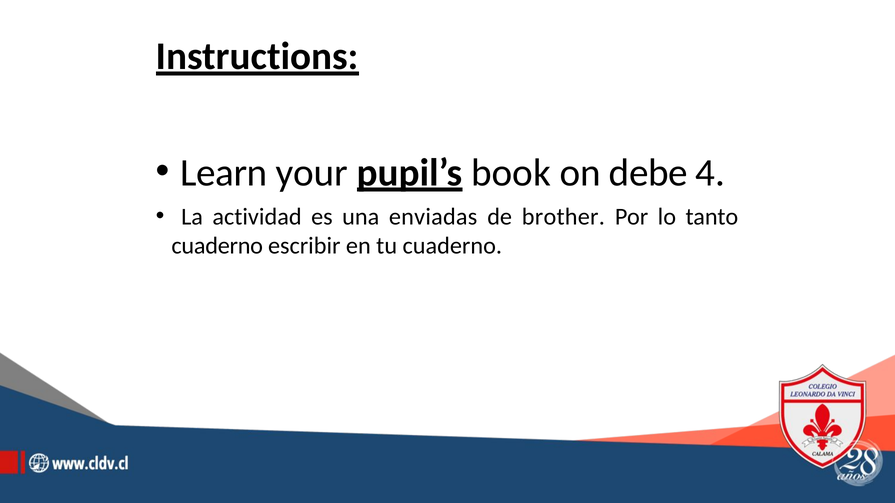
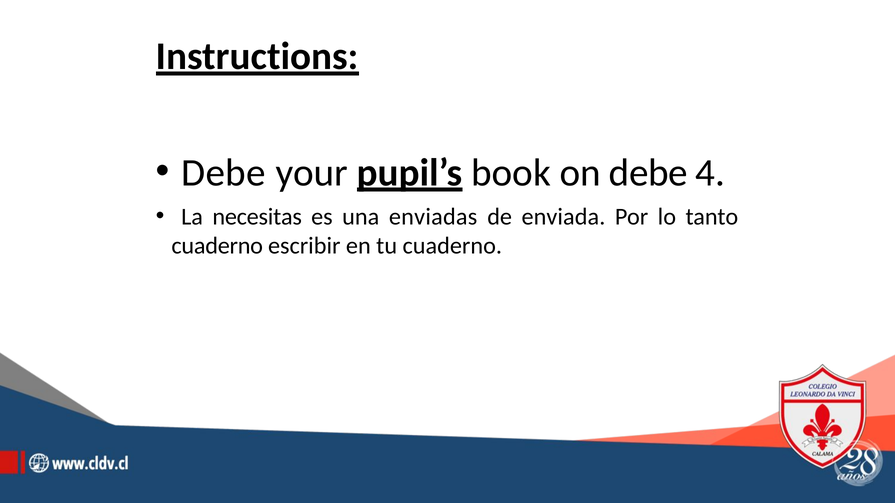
Learn: Learn -> Debe (223, 173)
actividad: actividad -> necesitas (257, 217)
brother: brother -> enviada (563, 217)
